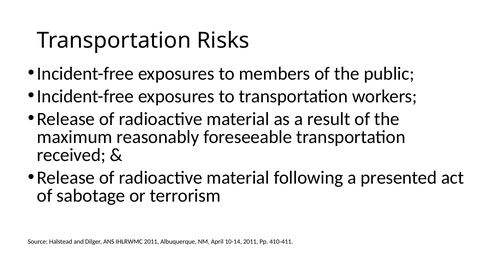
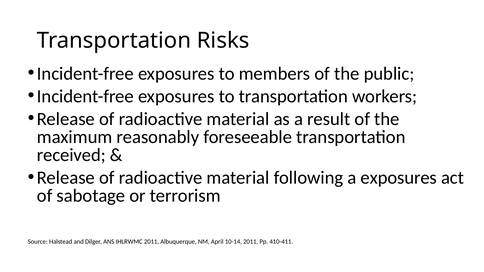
a presented: presented -> exposures (399, 178)
